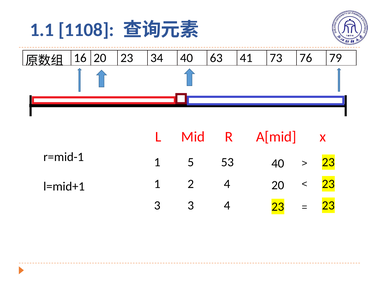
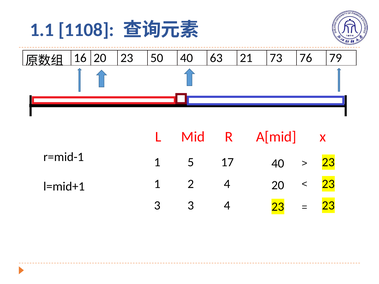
34: 34 -> 50 (157, 58)
41: 41 -> 21 (246, 58)
53: 53 -> 17 (227, 162)
